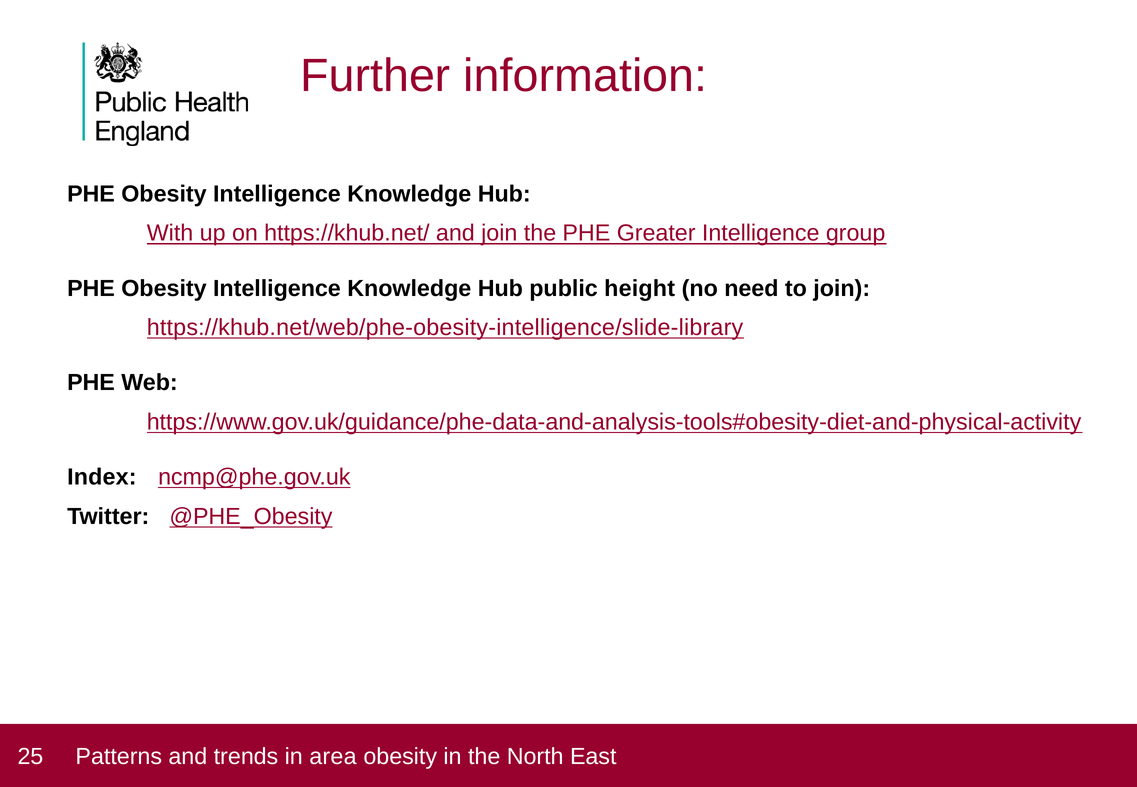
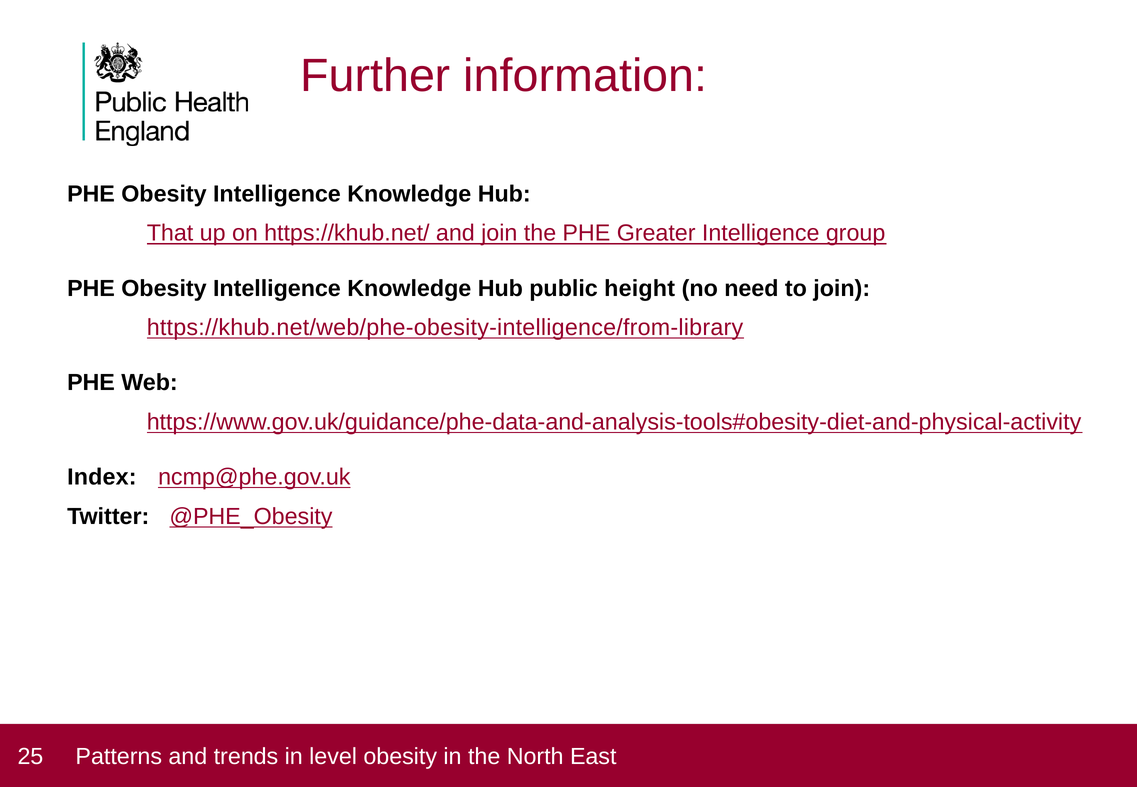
With: With -> That (170, 233)
https://khub.net/web/phe-obesity-intelligence/slide-library: https://khub.net/web/phe-obesity-intelligence/slide-library -> https://khub.net/web/phe-obesity-intelligence/from-library (445, 328)
area: area -> level (333, 757)
